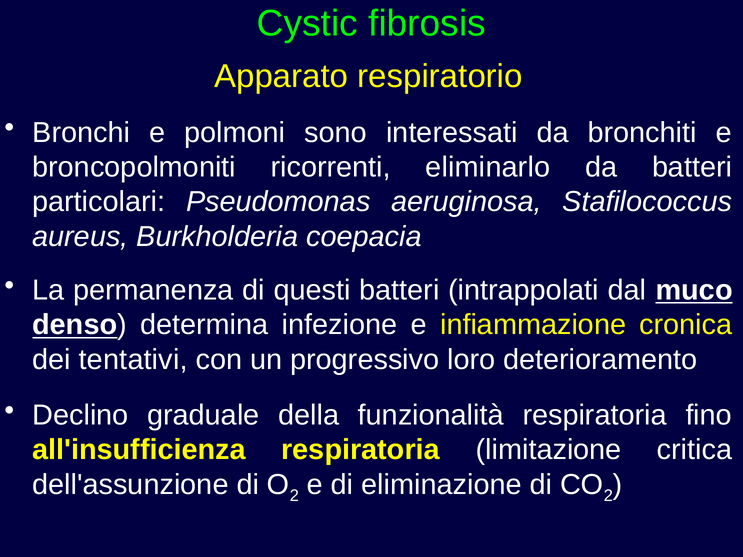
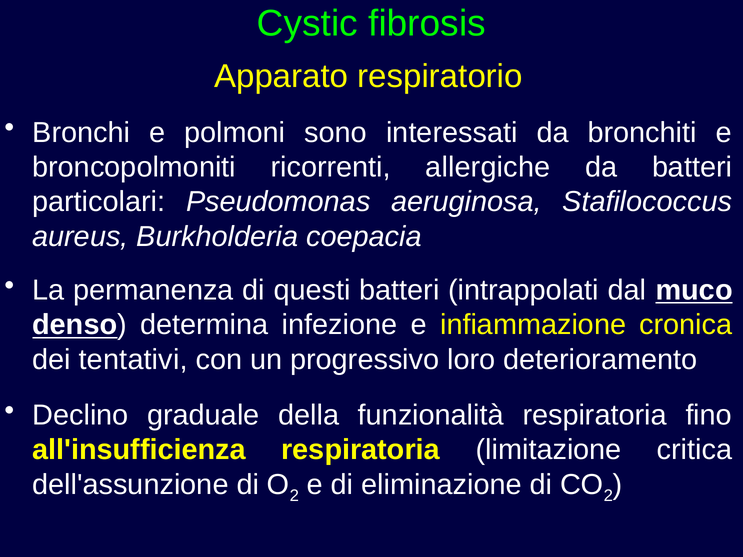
eliminarlo: eliminarlo -> allergiche (488, 167)
